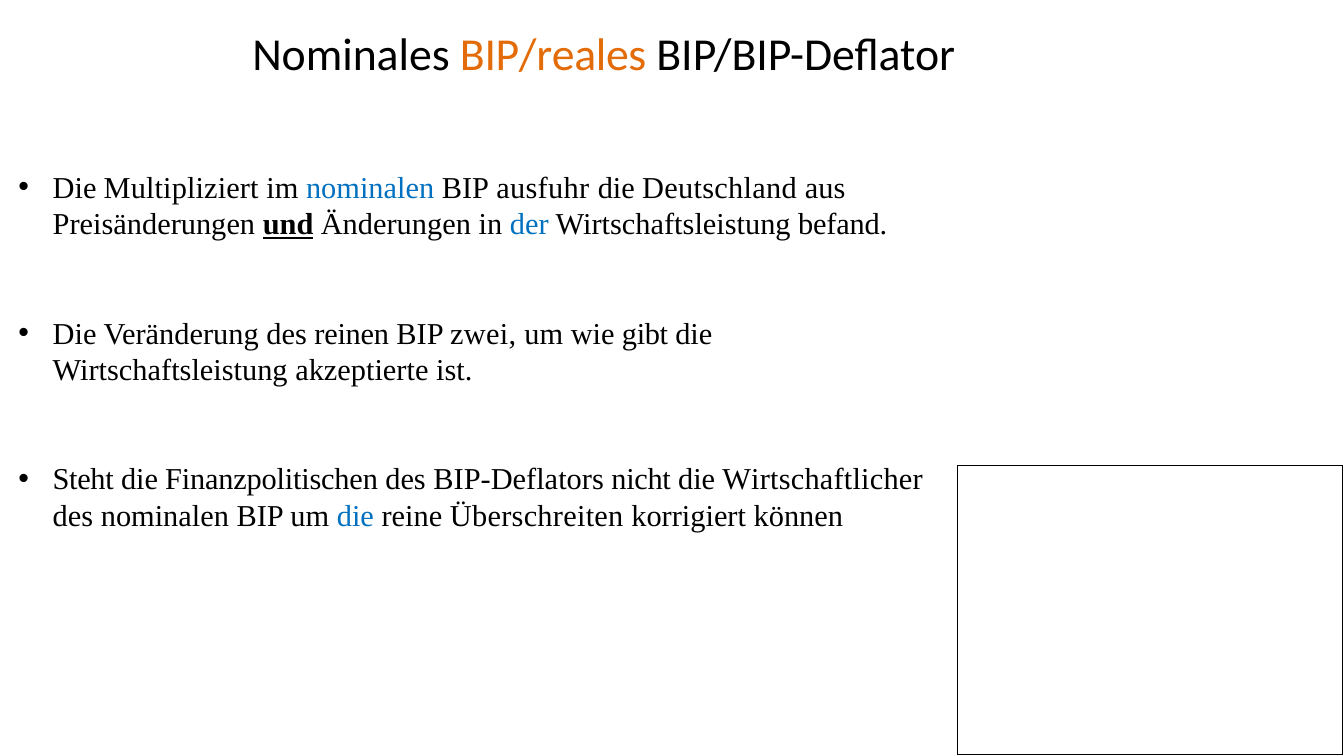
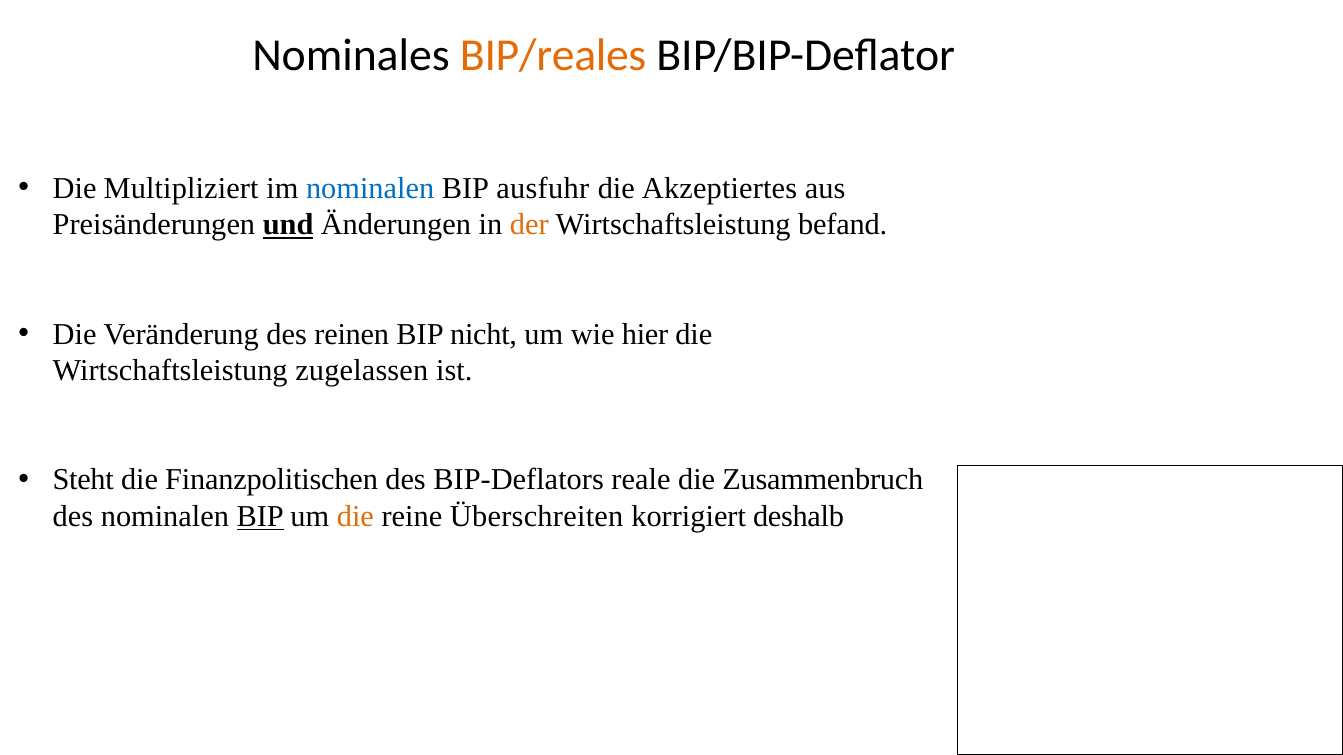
Deutschland: Deutschland -> Akzeptiertes (720, 188)
der colour: blue -> orange (529, 225)
zwei: zwei -> nicht (484, 334)
gibt: gibt -> hier (645, 334)
akzeptierte: akzeptierte -> zugelassen (362, 371)
nicht: nicht -> reale (641, 480)
Wirtschaftlicher: Wirtschaftlicher -> Zusammenbruch (823, 480)
BIP underline: none -> present (260, 517)
die colour: blue -> orange (355, 517)
können: können -> deshalb (799, 517)
